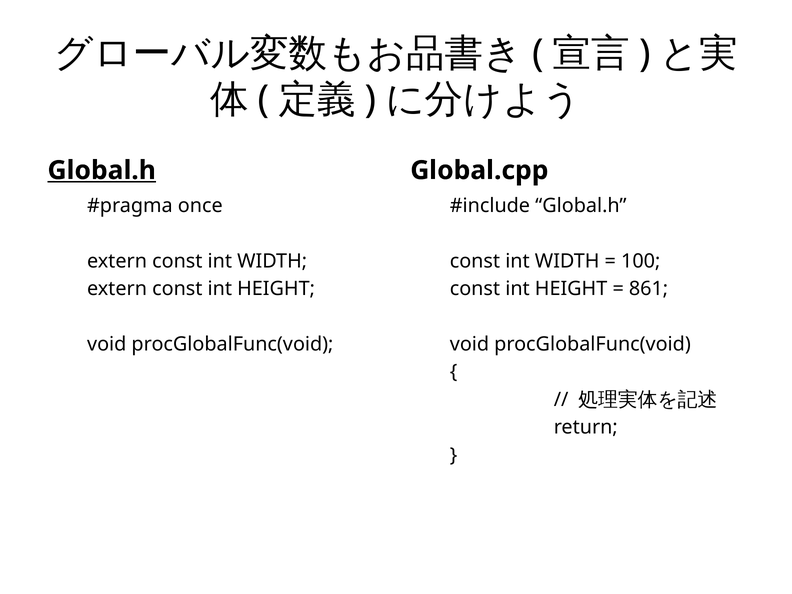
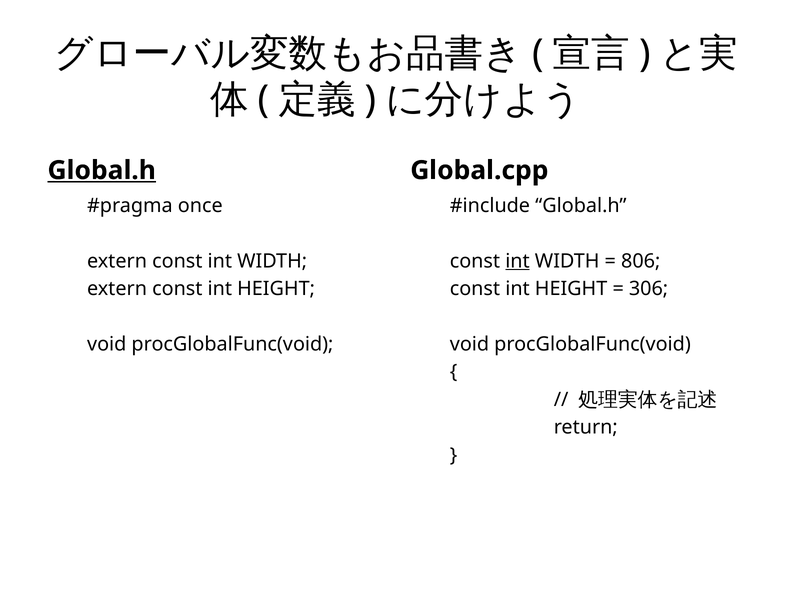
int underline: none -> present (517, 261)
100: 100 -> 806 (641, 261)
861: 861 -> 306 (649, 289)
